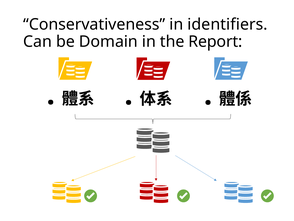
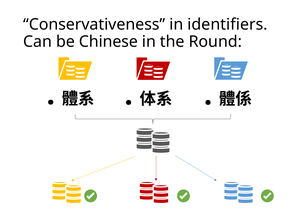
Domain: Domain -> Chinese (108, 42)
Report: Report -> Round (215, 42)
